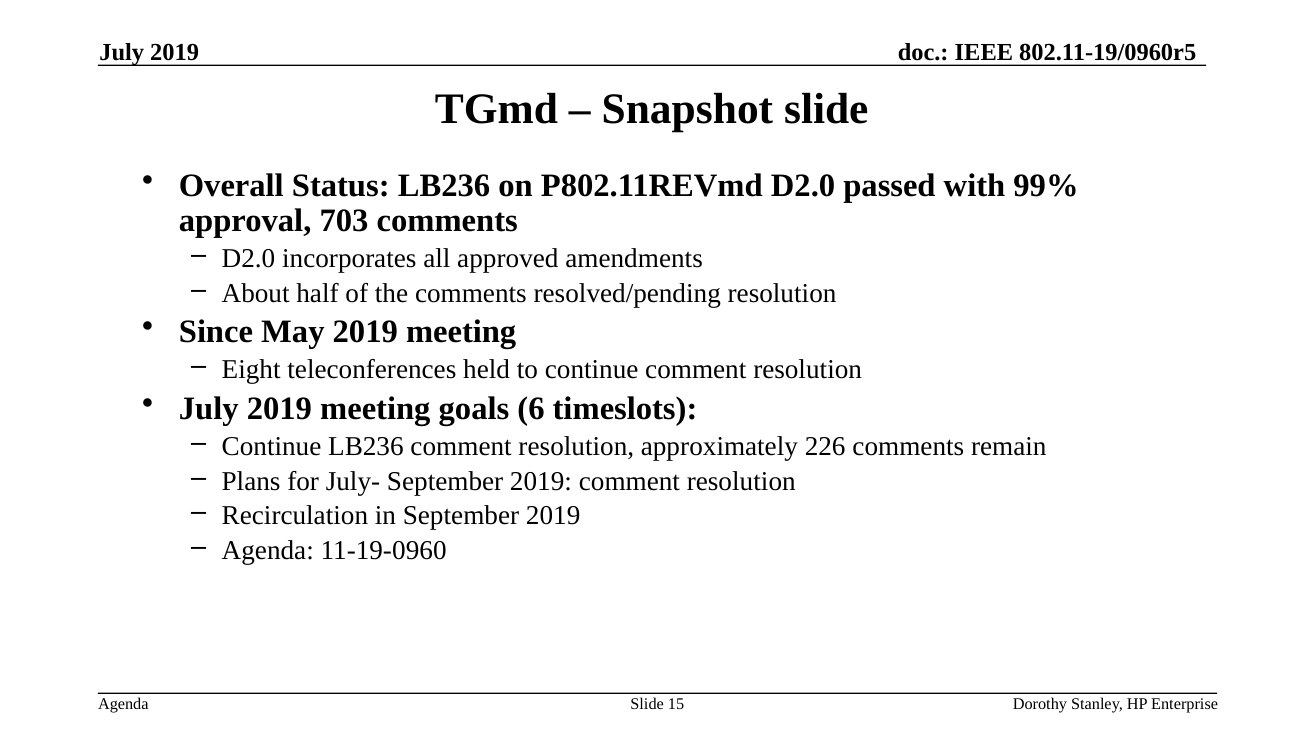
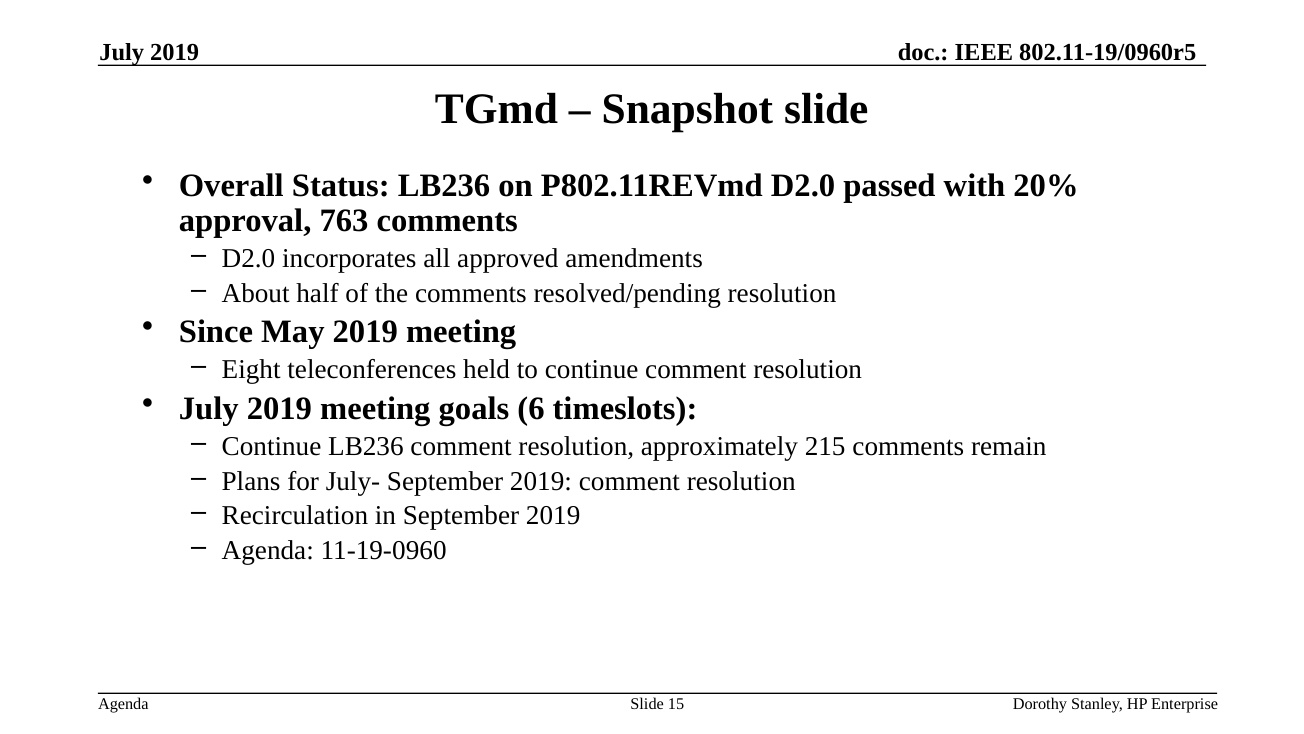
99%: 99% -> 20% (1046, 185)
703: 703 -> 763 (344, 221)
226: 226 -> 215 (825, 446)
